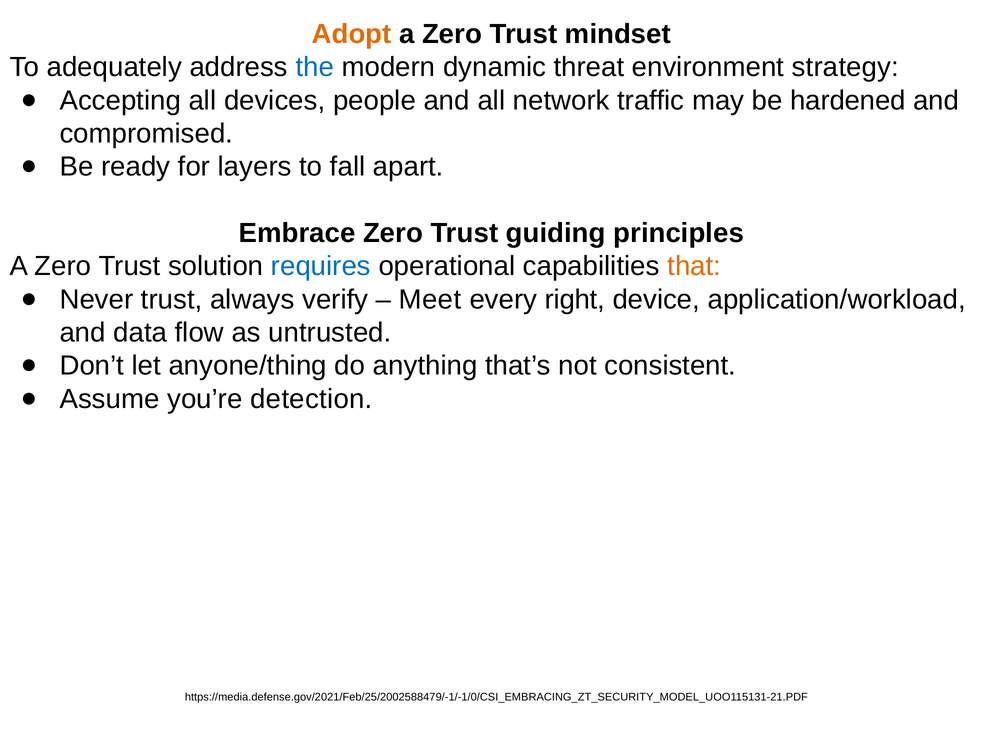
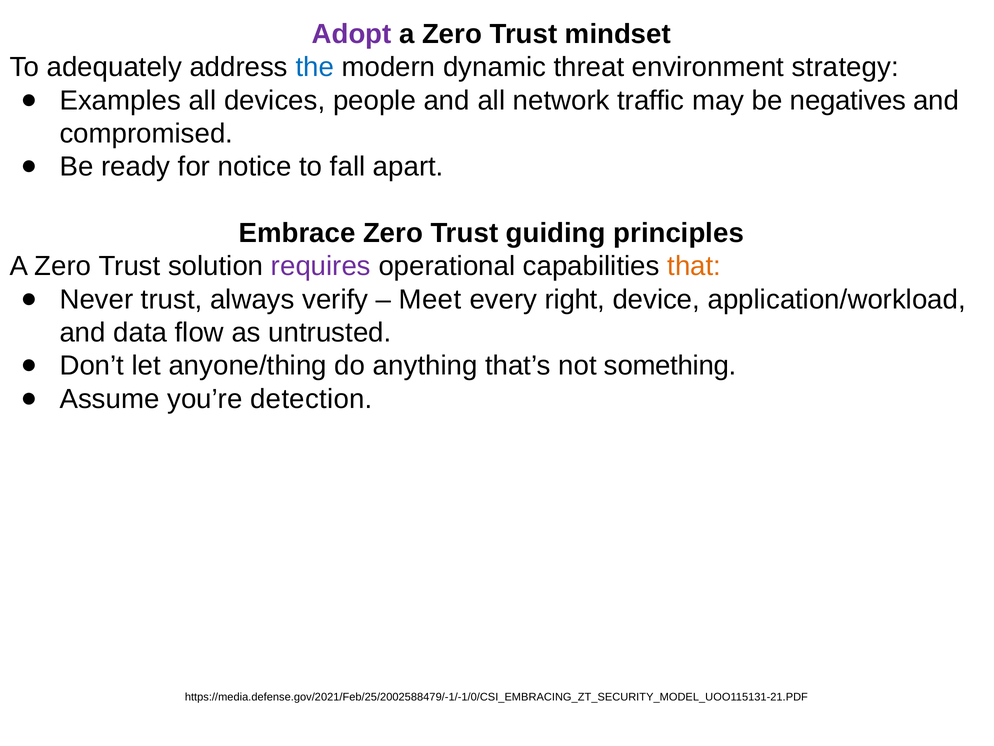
Adopt colour: orange -> purple (352, 34)
Accepting: Accepting -> Examples (120, 100)
hardened: hardened -> negatives (848, 100)
layers: layers -> notice (255, 167)
requires colour: blue -> purple (321, 266)
consistent: consistent -> something (670, 366)
